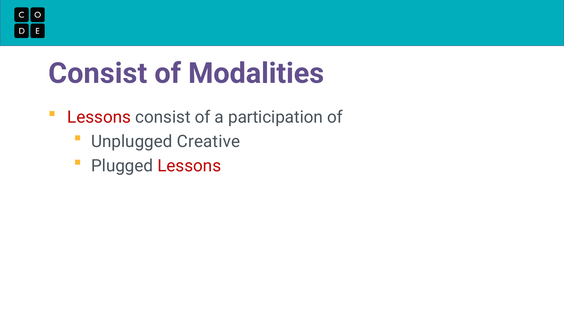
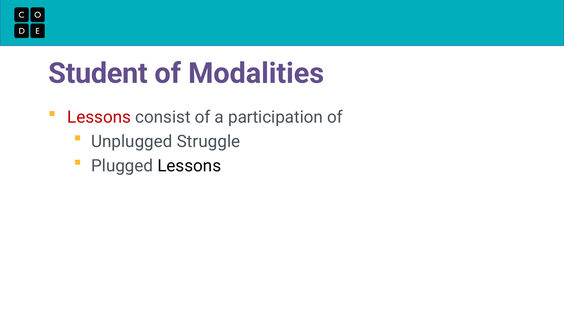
Consist: Consist -> Student (98, 73)
Creative: Creative -> Struggle (209, 142)
Lessons colour: red -> black (189, 166)
